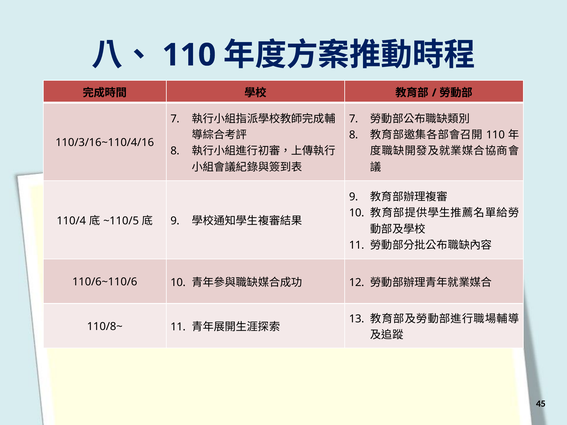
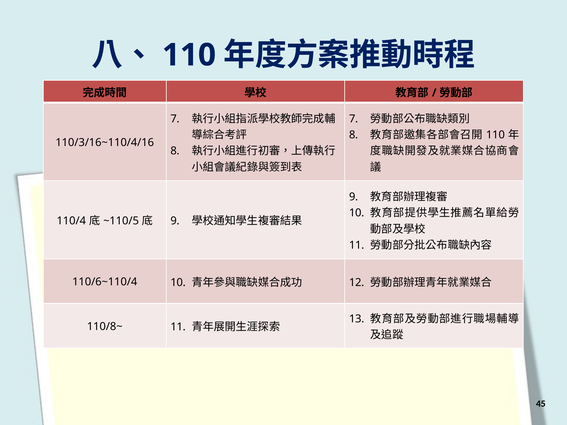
110/6~110/6: 110/6~110/6 -> 110/6~110/4 (105, 282)
